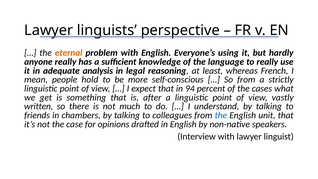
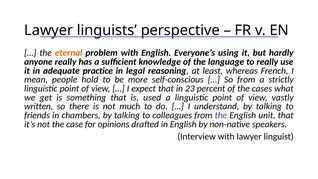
analysis: analysis -> practice (98, 71)
94: 94 -> 23 (190, 89)
after: after -> used (152, 97)
the colour: blue -> purple (221, 115)
